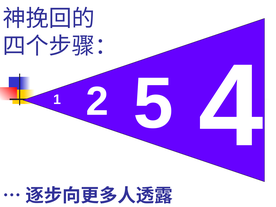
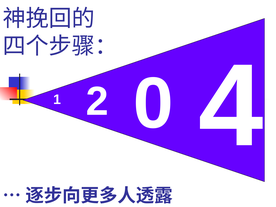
5: 5 -> 0 (153, 104)
